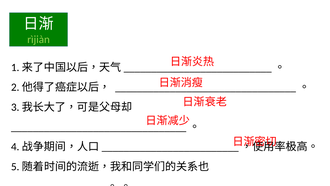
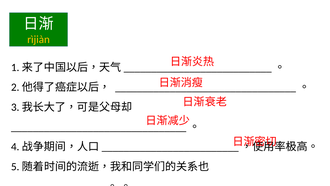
rìjiàn colour: light green -> yellow (39, 39)
